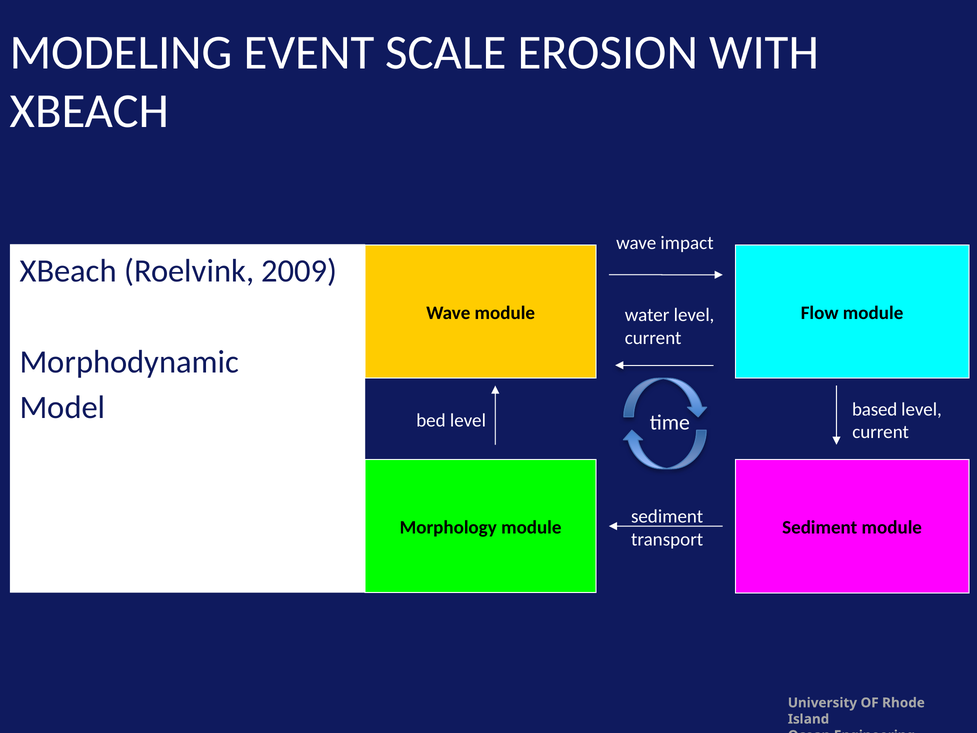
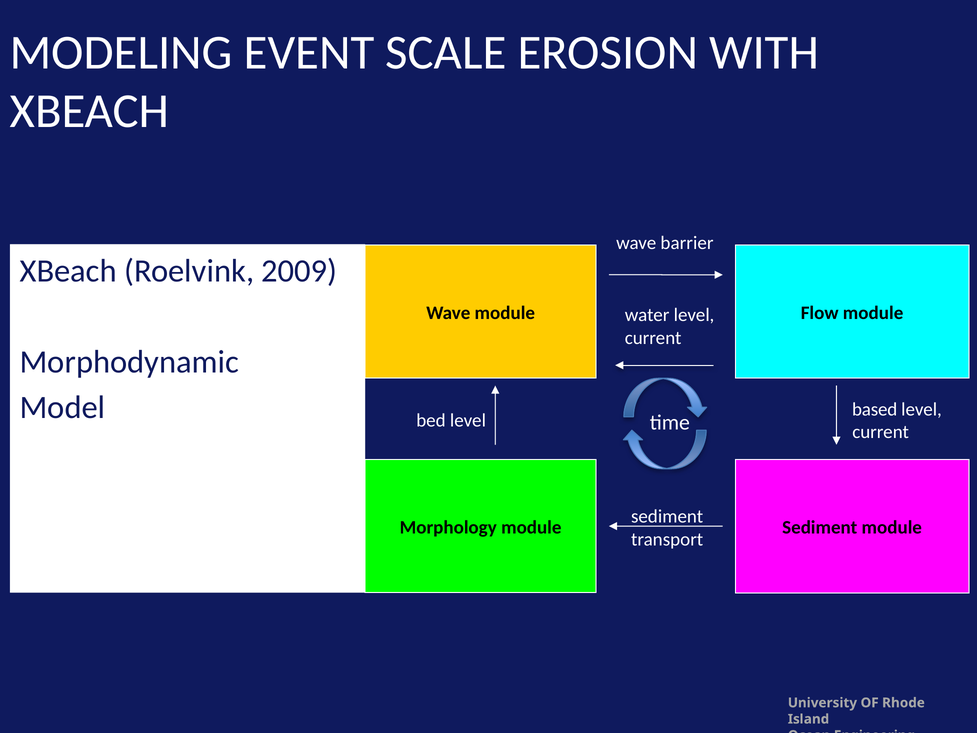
impact: impact -> barrier (687, 243)
